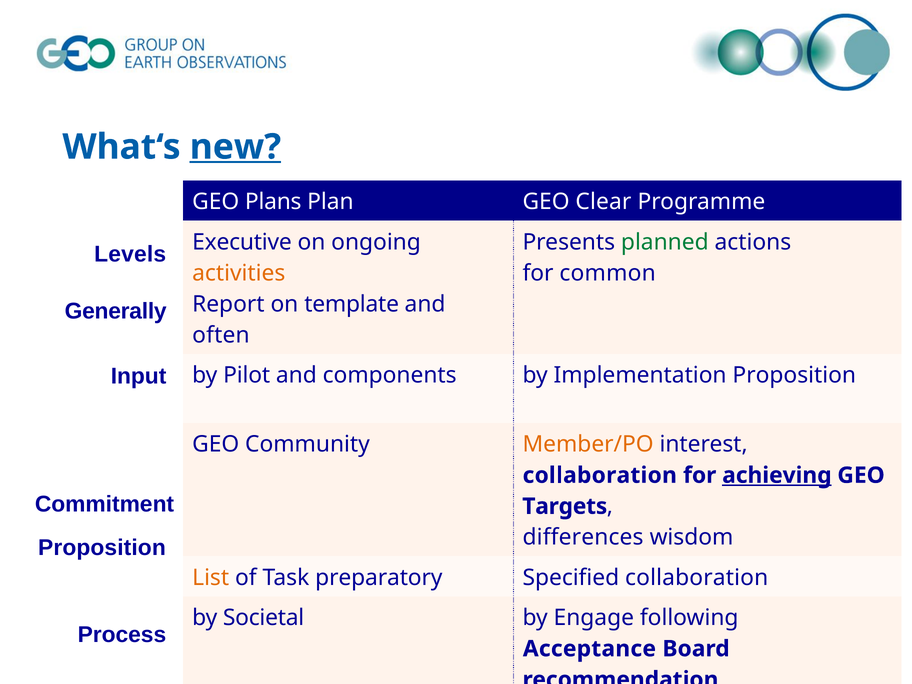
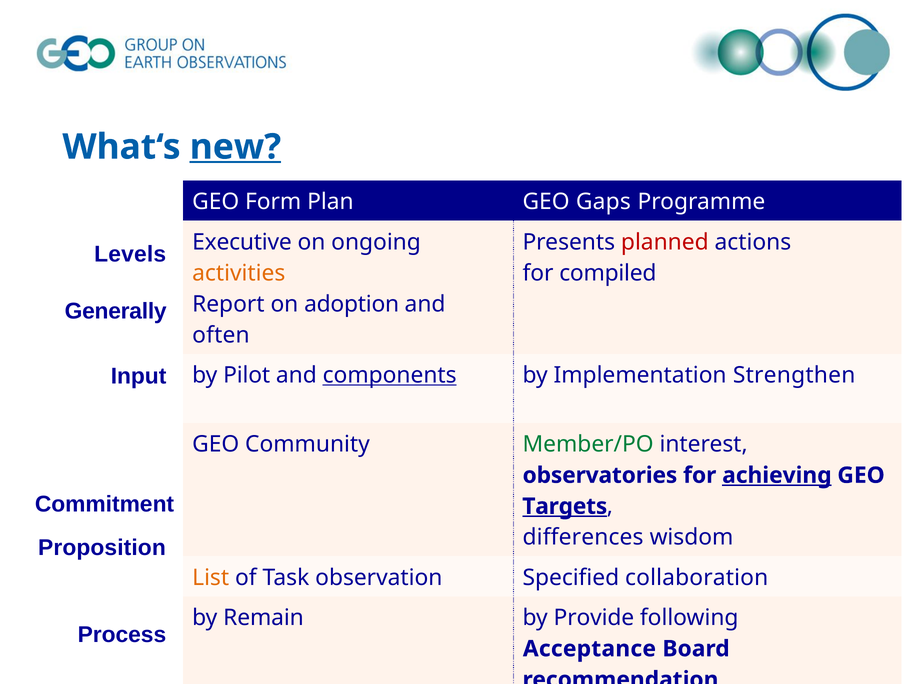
Plans: Plans -> Form (273, 202)
Clear: Clear -> Gaps (603, 202)
planned colour: green -> red (665, 242)
common: common -> compiled (608, 273)
template: template -> adoption (352, 304)
components underline: none -> present (390, 375)
Implementation Proposition: Proposition -> Strengthen (794, 375)
Member/PO colour: orange -> green (588, 444)
collaboration: collaboration -> observatories (600, 475)
Targets underline: none -> present (565, 506)
preparatory: preparatory -> observation (379, 578)
Societal: Societal -> Remain (264, 618)
Engage: Engage -> Provide (594, 618)
